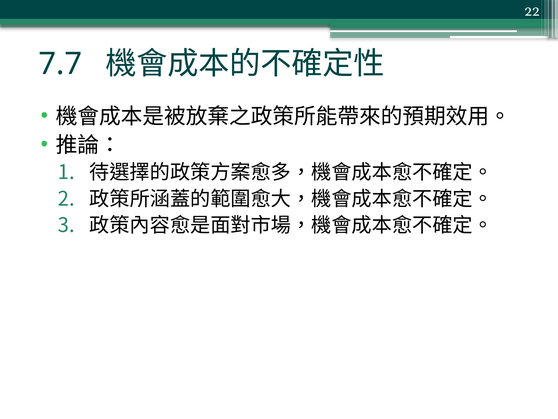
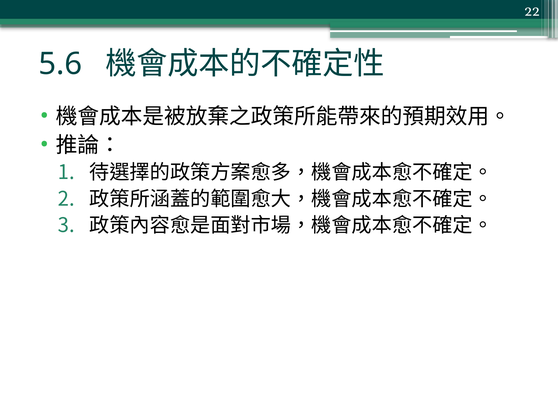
7.7: 7.7 -> 5.6 (60, 64)
